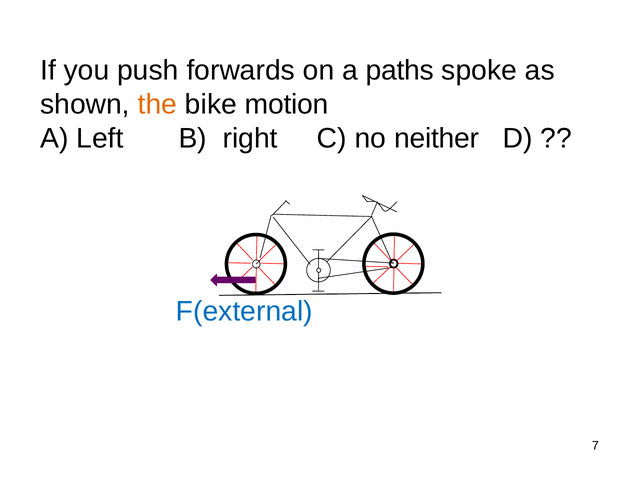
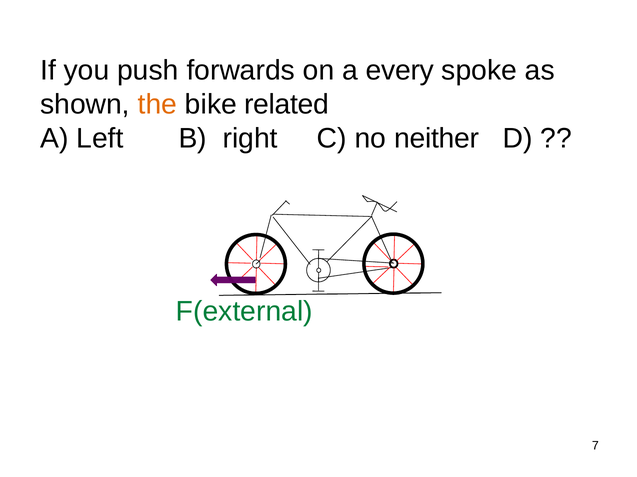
paths: paths -> every (400, 70)
motion: motion -> related (287, 104)
F(external colour: blue -> green (244, 312)
